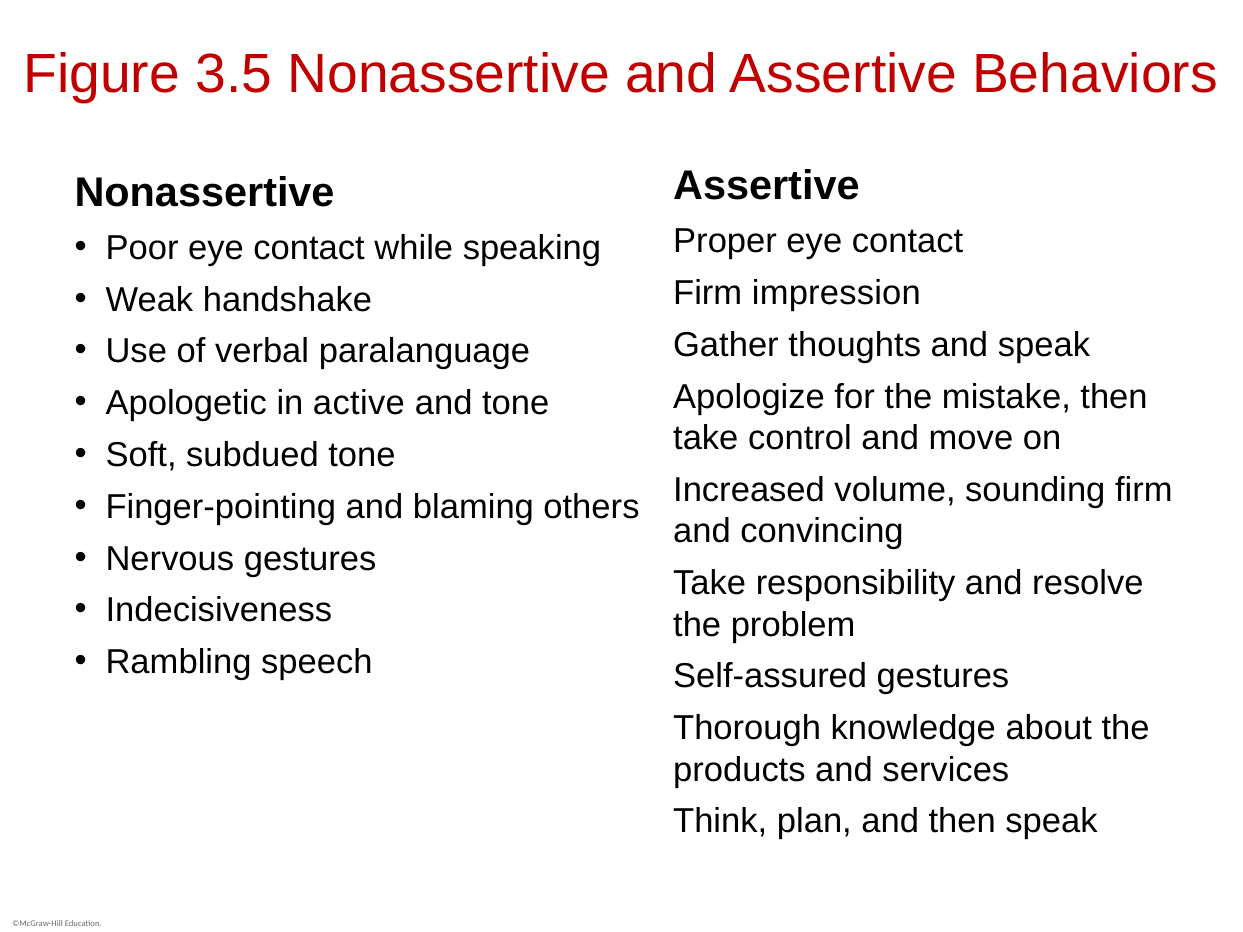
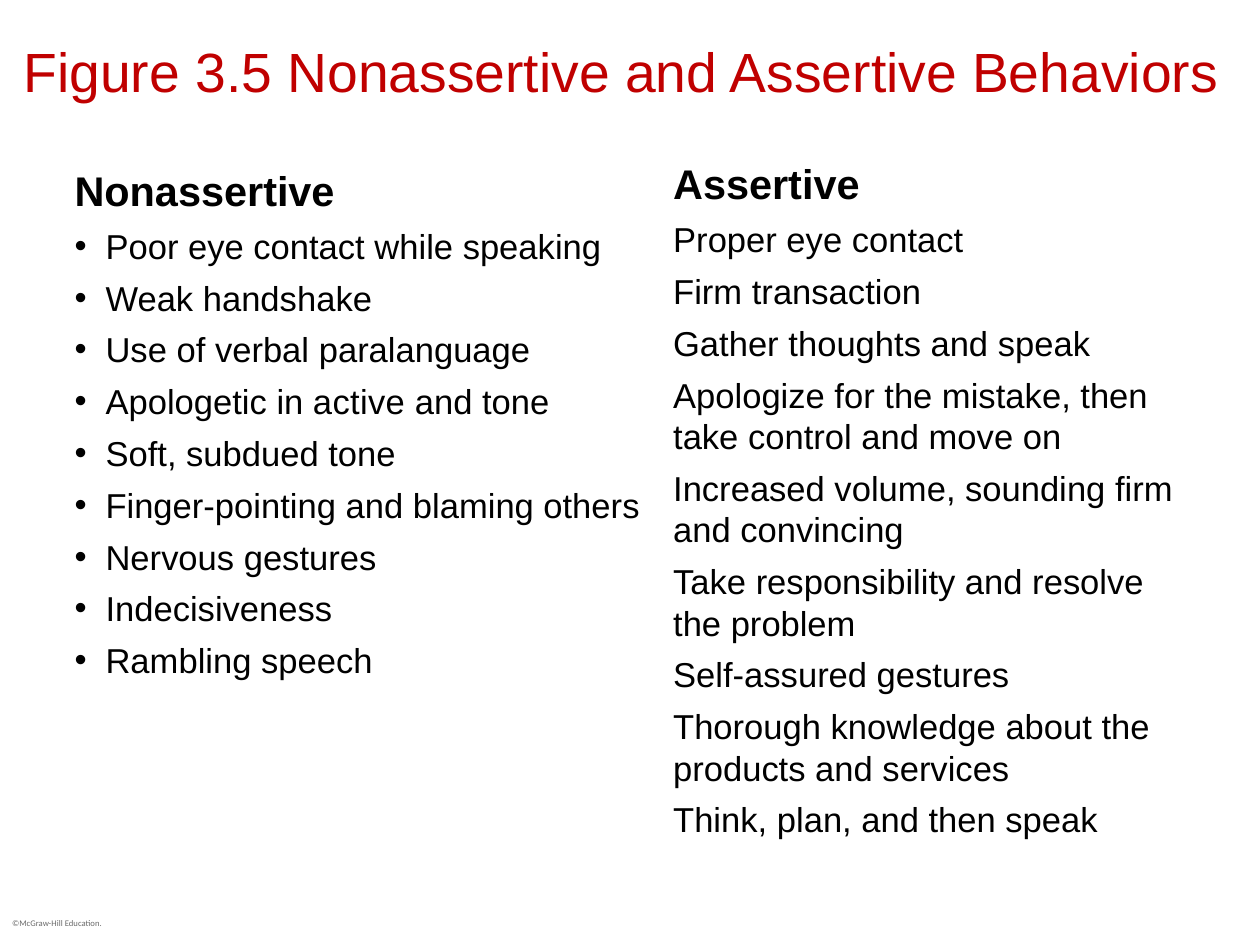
impression: impression -> transaction (836, 293)
